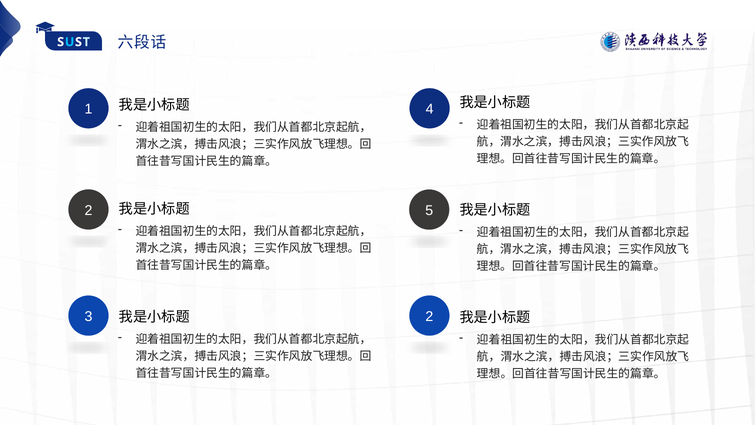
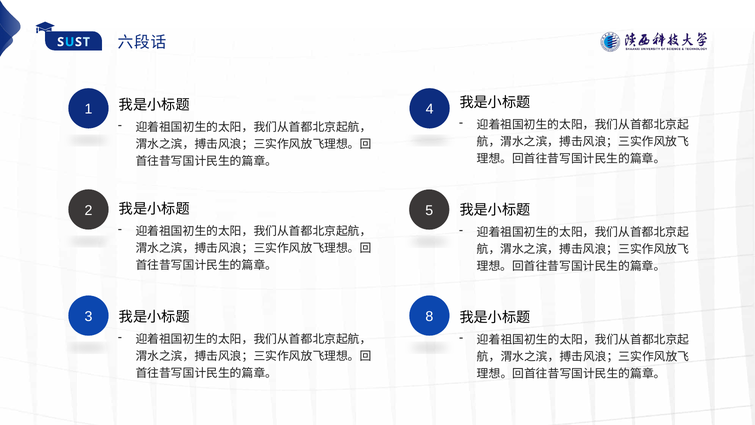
3 2: 2 -> 8 (429, 316)
